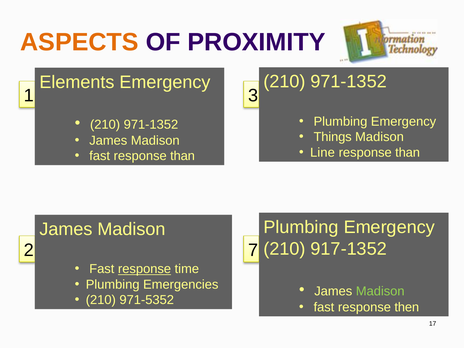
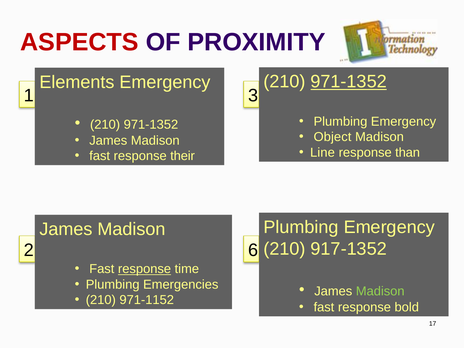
ASPECTS colour: orange -> red (79, 42)
971-1352 underline: none -> present (349, 82)
Things: Things -> Object (333, 137)
fast response than: than -> their (183, 156)
7: 7 -> 6 (253, 250)
971-5352: 971-5352 -> 971-1152 (147, 300)
then: then -> bold (407, 307)
